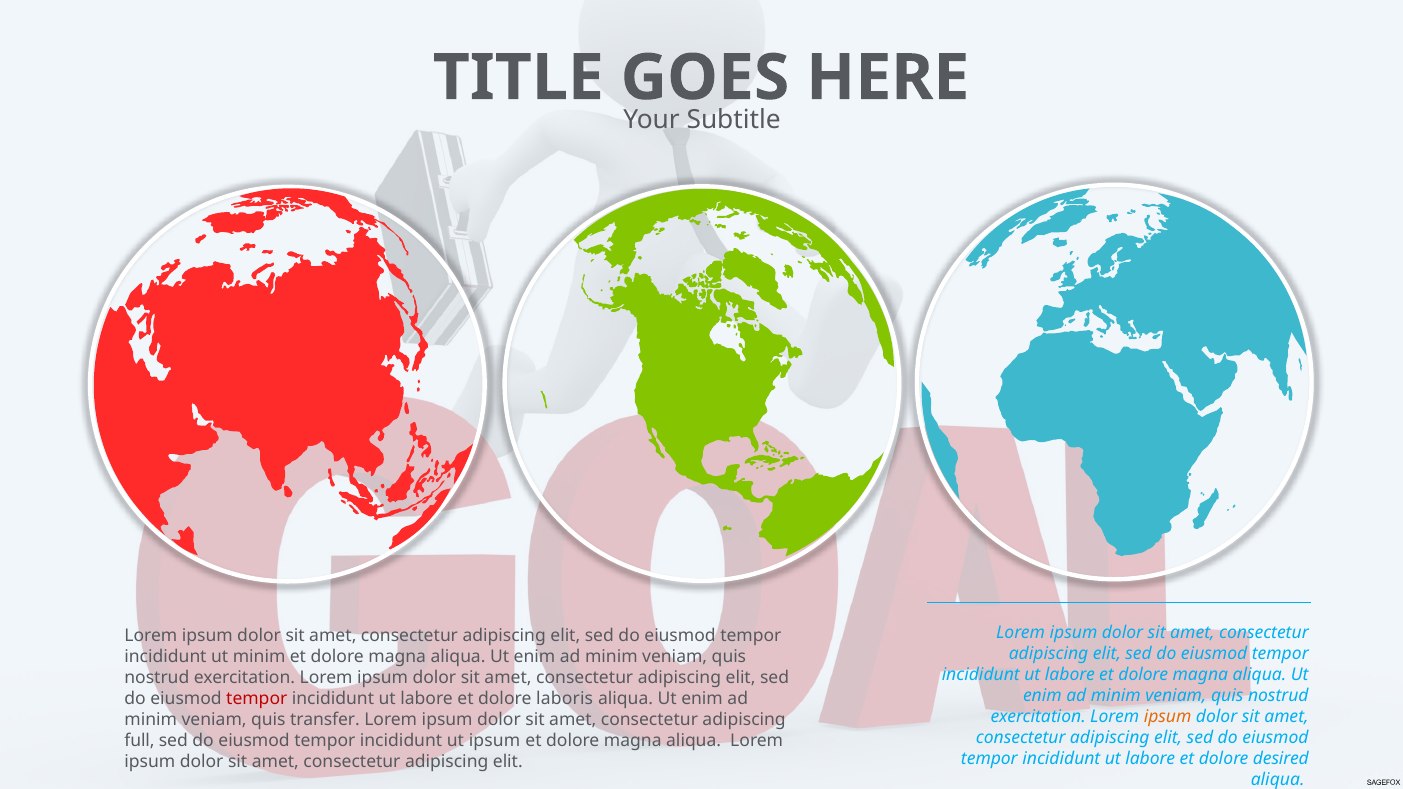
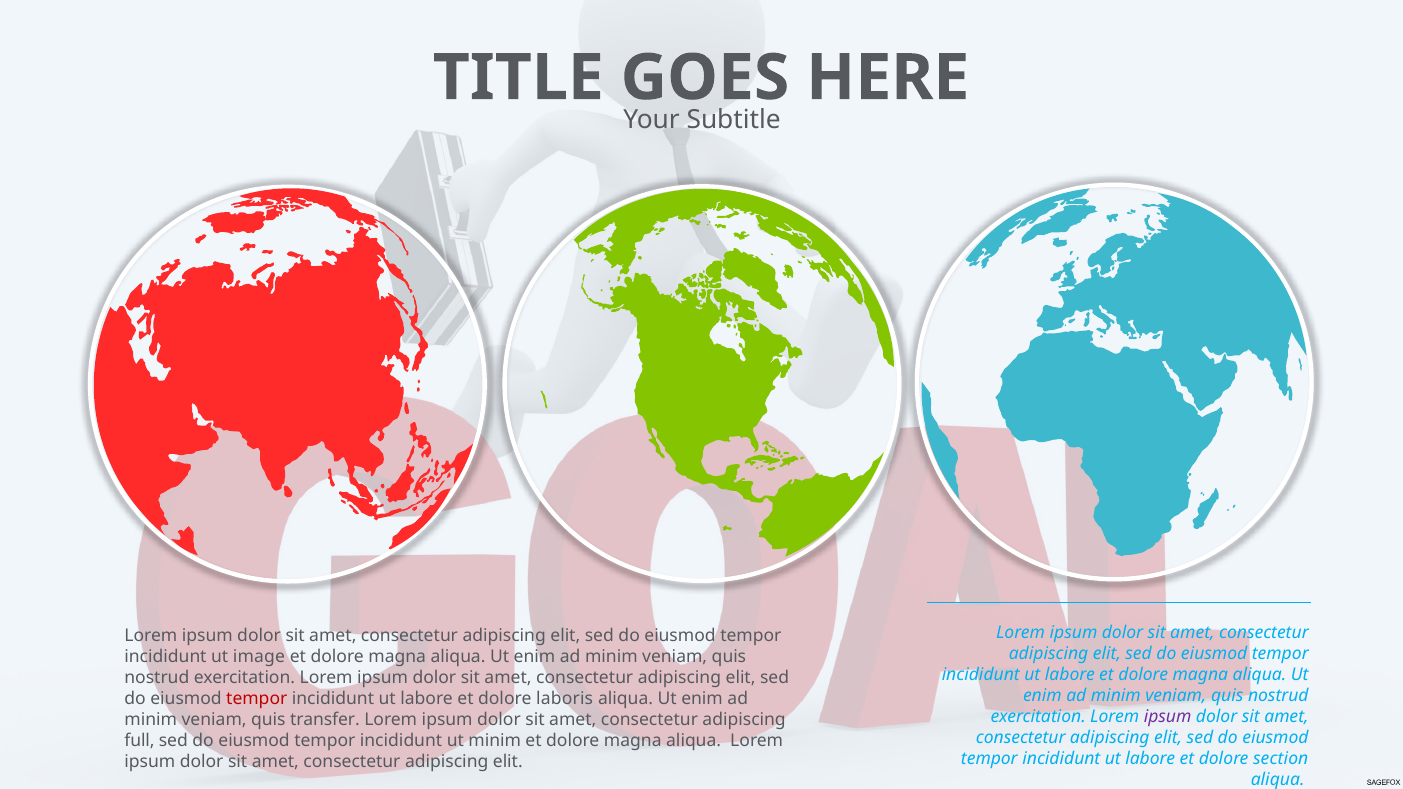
ut minim: minim -> image (259, 657)
ipsum colour: orange -> purple (1168, 717)
ut ipsum: ipsum -> minim (495, 741)
desired: desired -> section (1281, 759)
